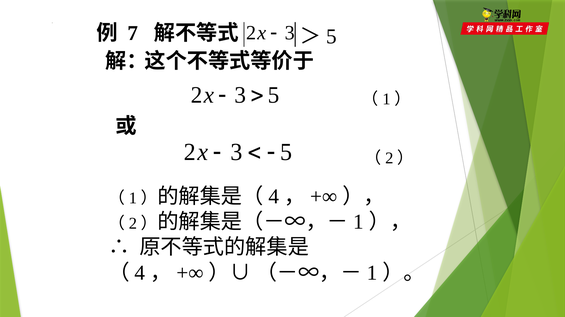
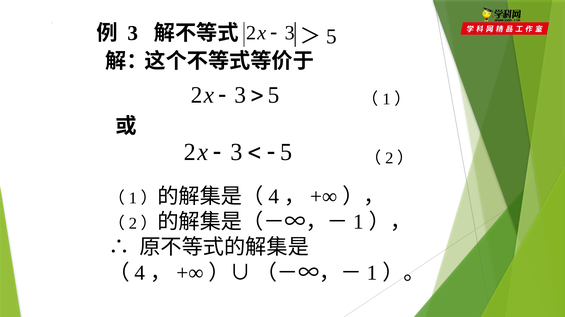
7: 7 -> 3 (133, 33)
